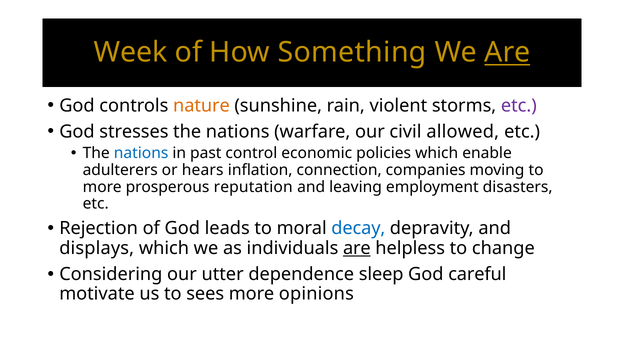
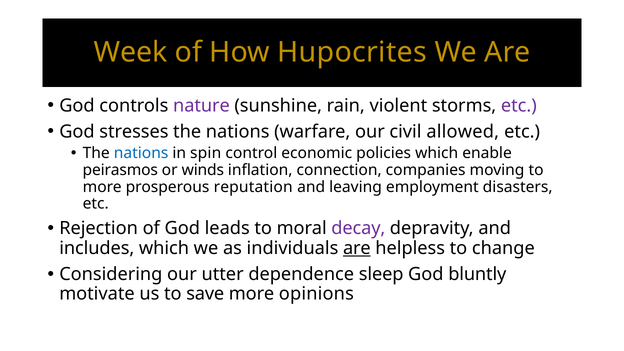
Something: Something -> Hupocrites (352, 52)
Are underline: present -> none (507, 52)
nature colour: orange -> purple (201, 106)
past: past -> spin (206, 153)
adulterers: adulterers -> peirasmos (120, 170)
hears: hears -> winds (203, 170)
decay colour: blue -> purple (358, 228)
displays: displays -> includes (97, 248)
careful: careful -> bluntly (477, 274)
sees: sees -> save (205, 294)
